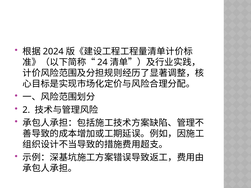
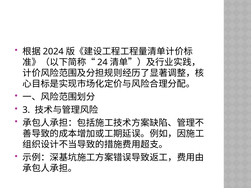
2: 2 -> 3 (26, 110)
